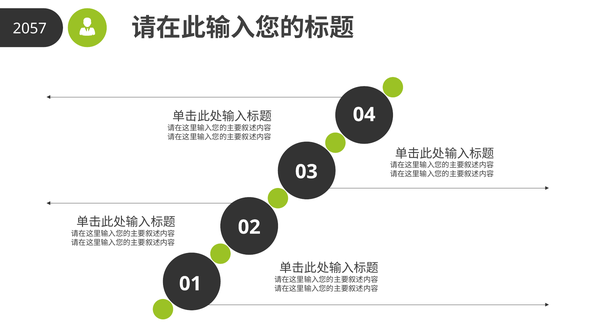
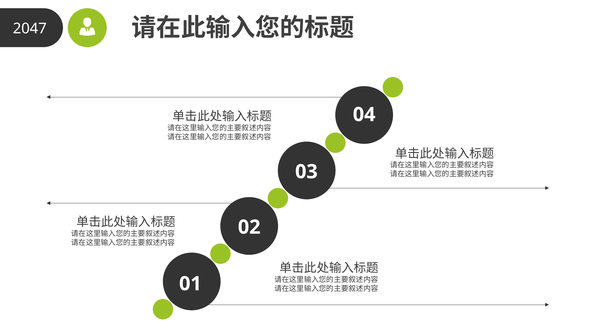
2057: 2057 -> 2047 (30, 29)
